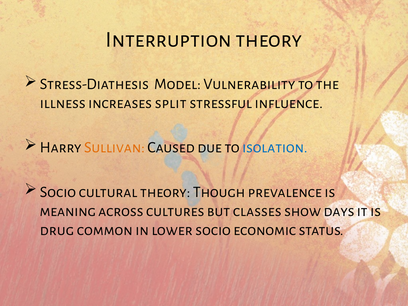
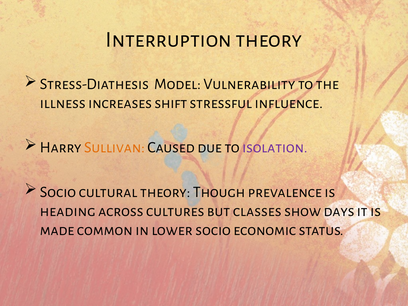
split: split -> shift (171, 103)
isolation colour: blue -> purple (275, 147)
meaning: meaning -> heading (68, 211)
drug: drug -> made (57, 230)
